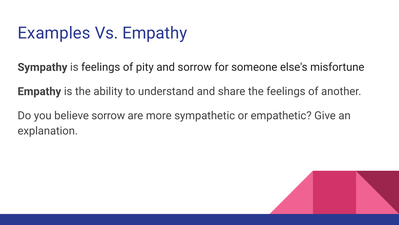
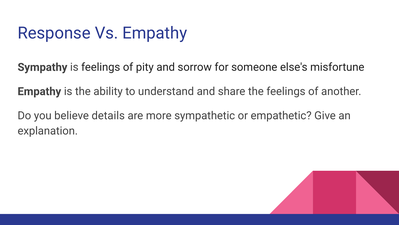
Examples: Examples -> Response (54, 33)
believe sorrow: sorrow -> details (108, 115)
